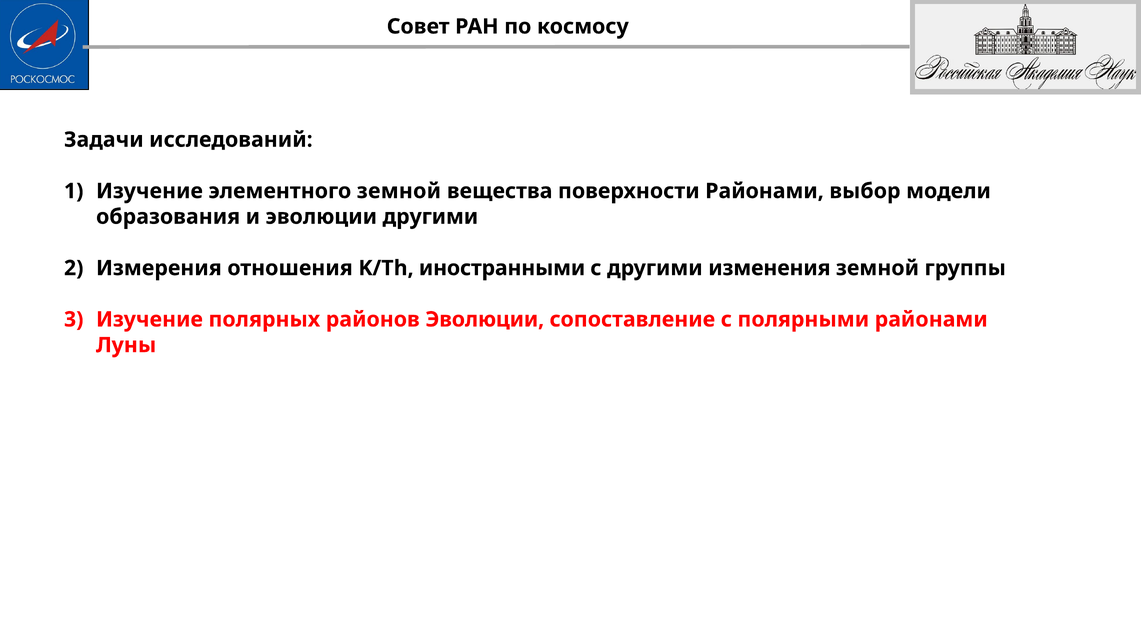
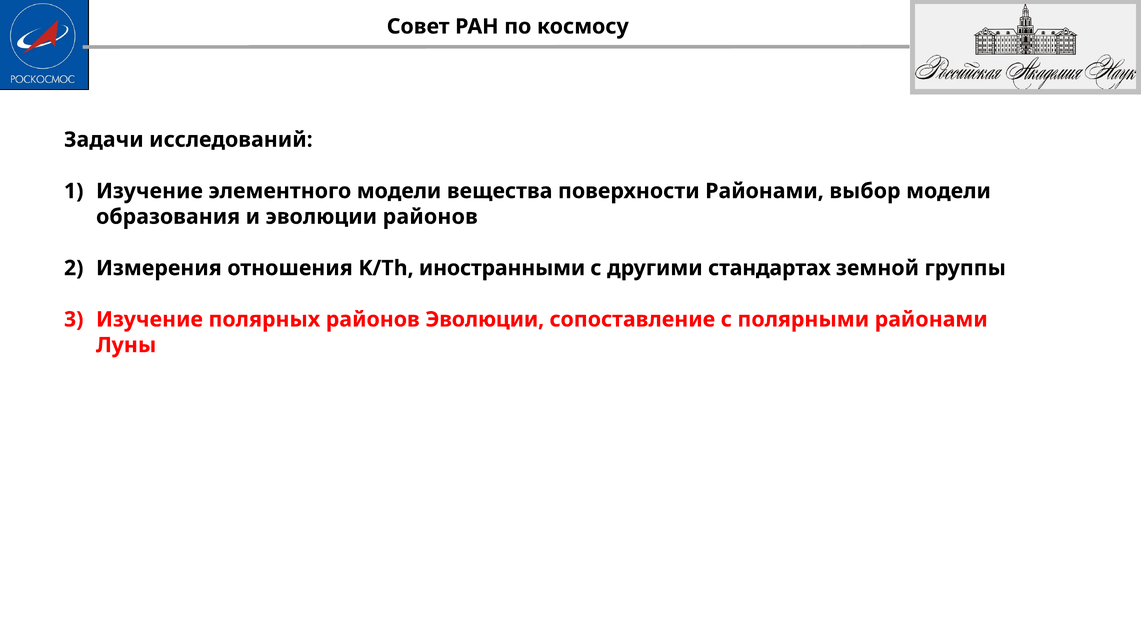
элементного земной: земной -> модели (399, 191)
эволюции другими: другими -> районов (430, 217)
изменения: изменения -> стандартах (769, 268)
